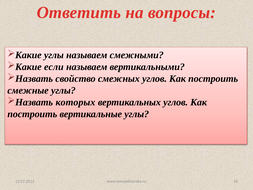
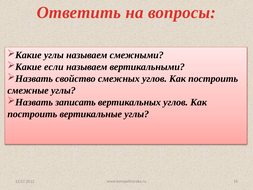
которых: которых -> записать (76, 102)
